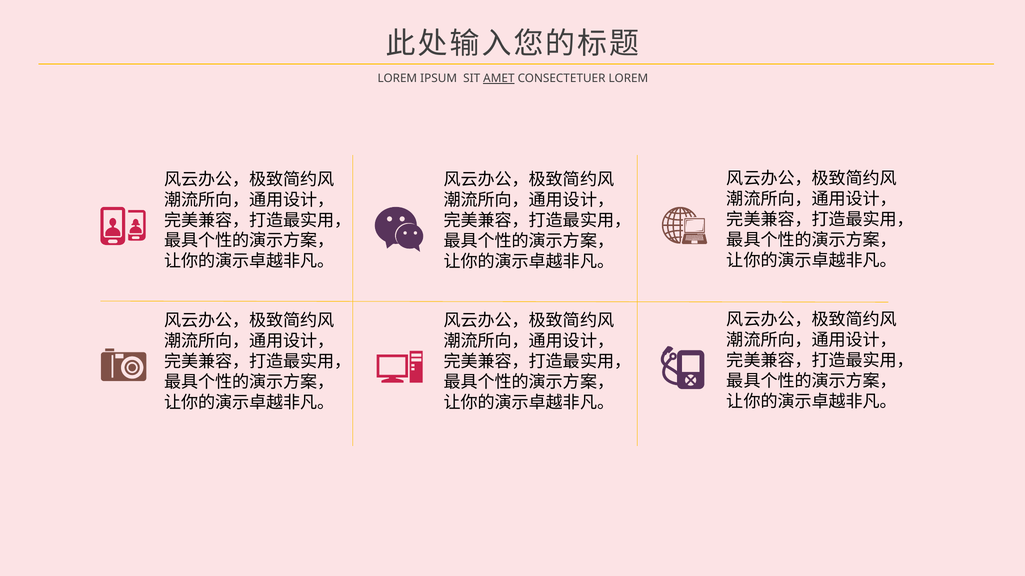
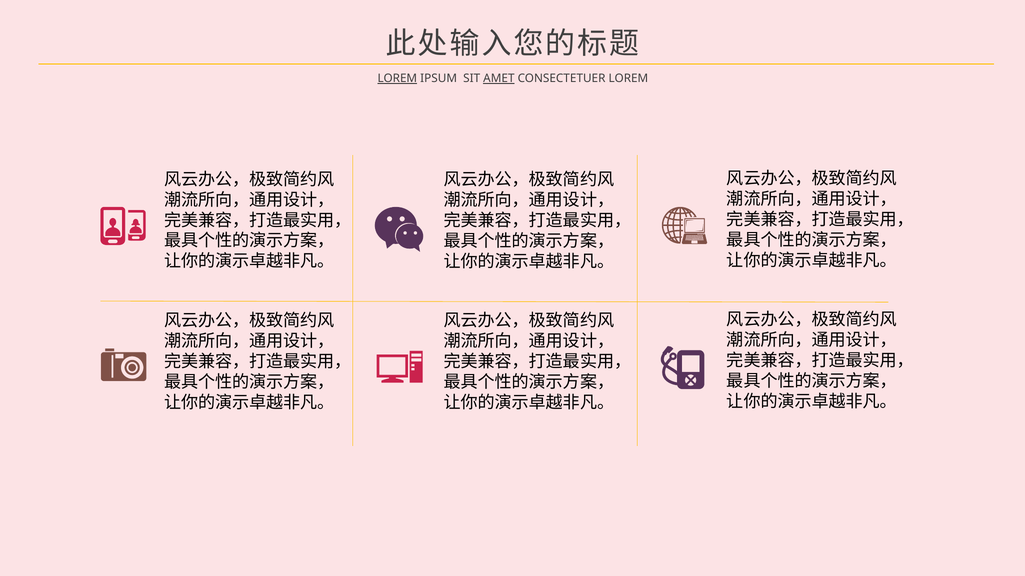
LOREM underline: none -> present (397, 79)
